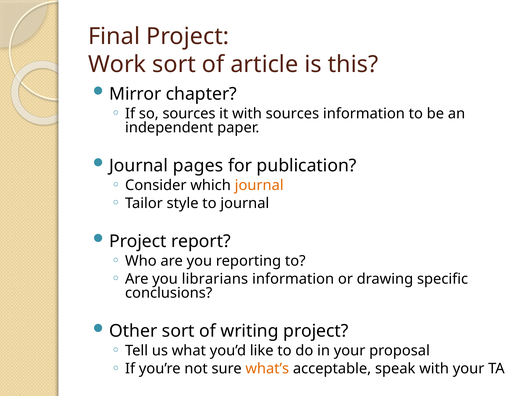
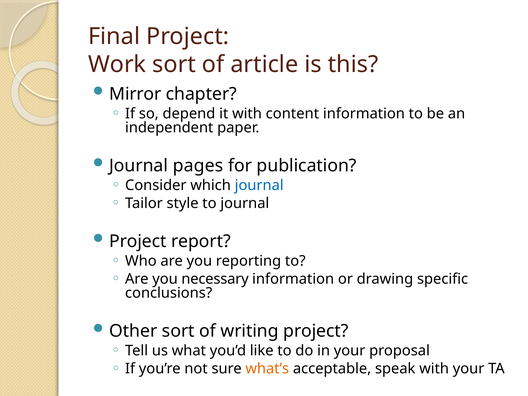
so sources: sources -> depend (189, 114)
with sources: sources -> content (292, 114)
journal colour: orange -> blue (259, 185)
librarians: librarians -> necessary (215, 279)
